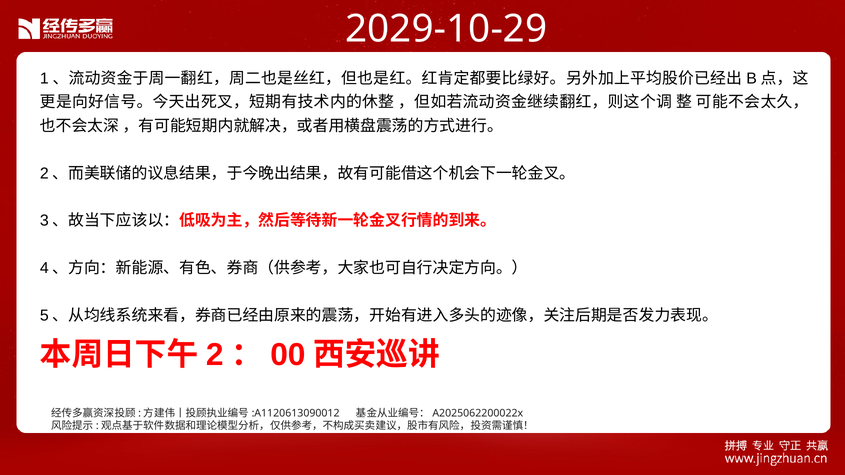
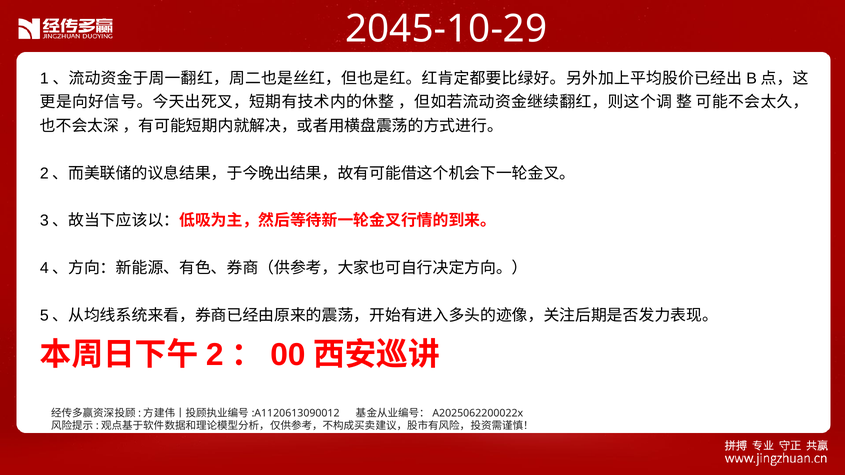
2029-10-29: 2029-10-29 -> 2045-10-29 (446, 29)
